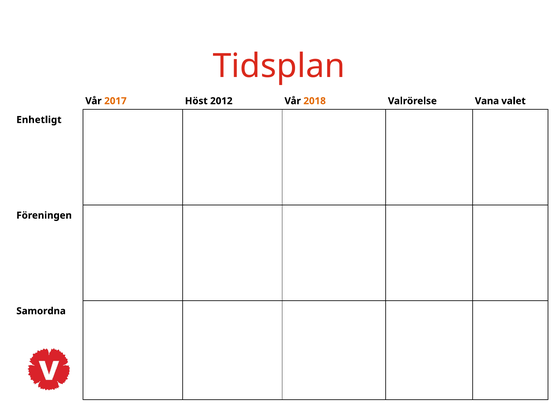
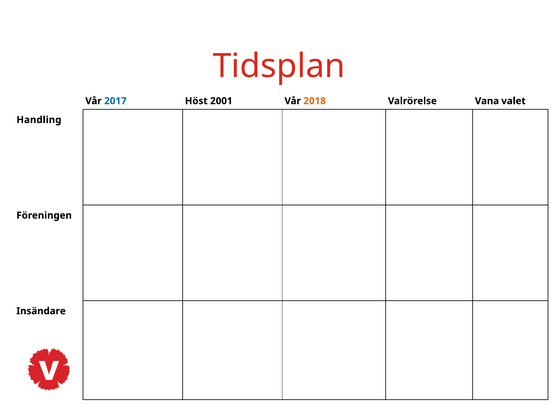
2017 colour: orange -> blue (115, 101)
2012: 2012 -> 2001 (221, 101)
Enhetligt: Enhetligt -> Handling (39, 120)
Samordna: Samordna -> Insändare (41, 311)
